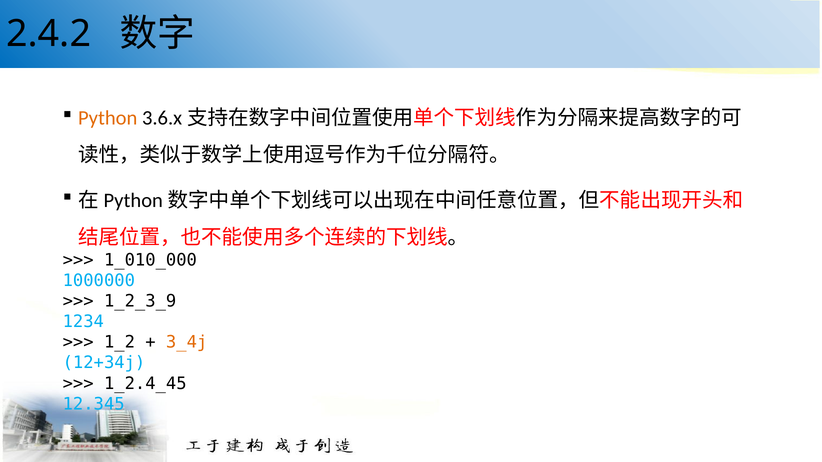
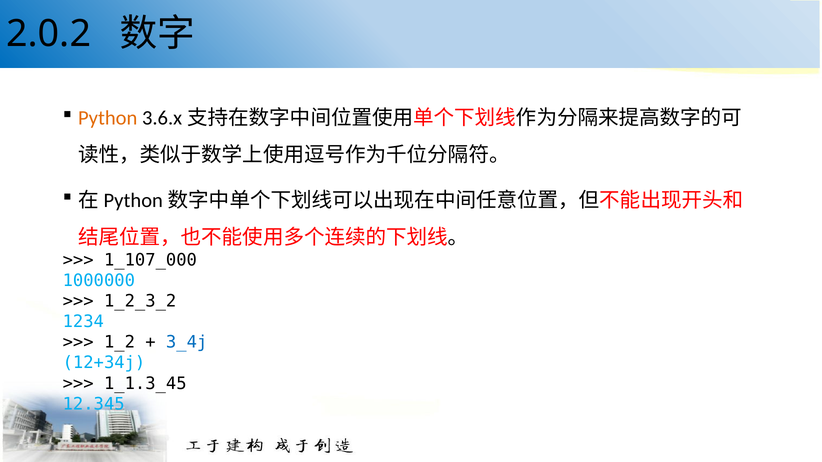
2.4.2: 2.4.2 -> 2.0.2 (49, 34)
1_010_000: 1_010_000 -> 1_107_000 (150, 260)
1_2_3_9: 1_2_3_9 -> 1_2_3_2 (140, 301)
3_4j colour: orange -> blue (187, 343)
1_2.4_45: 1_2.4_45 -> 1_1.3_45 (145, 384)
